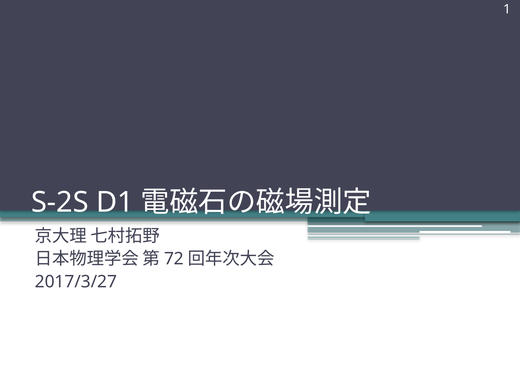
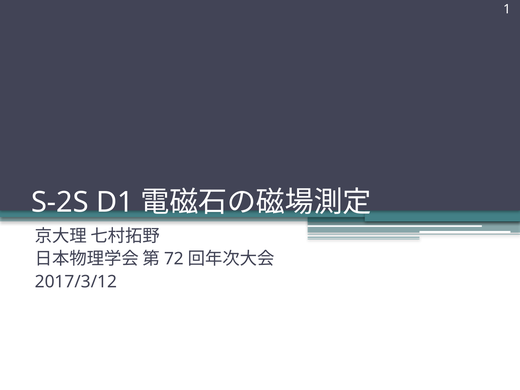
2017/3/27: 2017/3/27 -> 2017/3/12 (76, 282)
